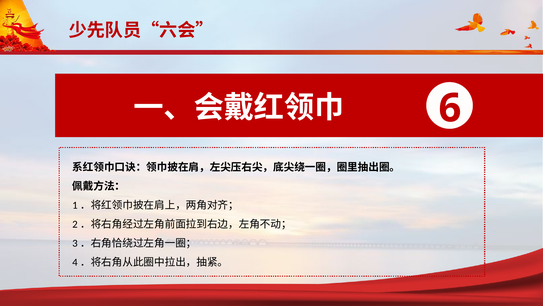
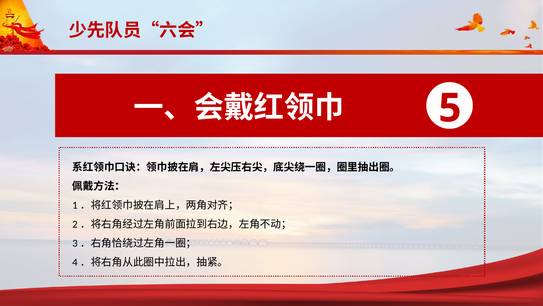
6: 6 -> 5 (450, 108)
